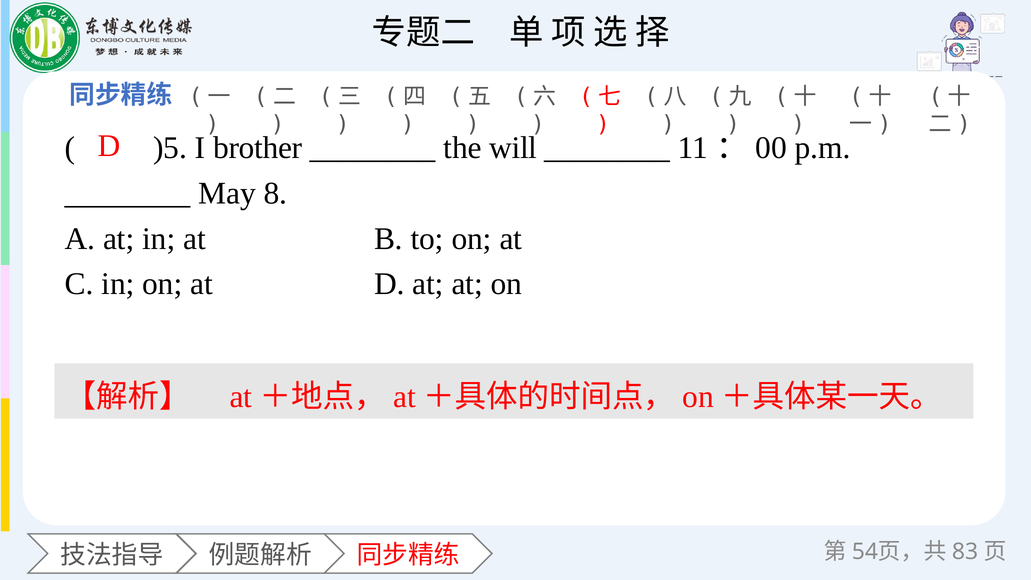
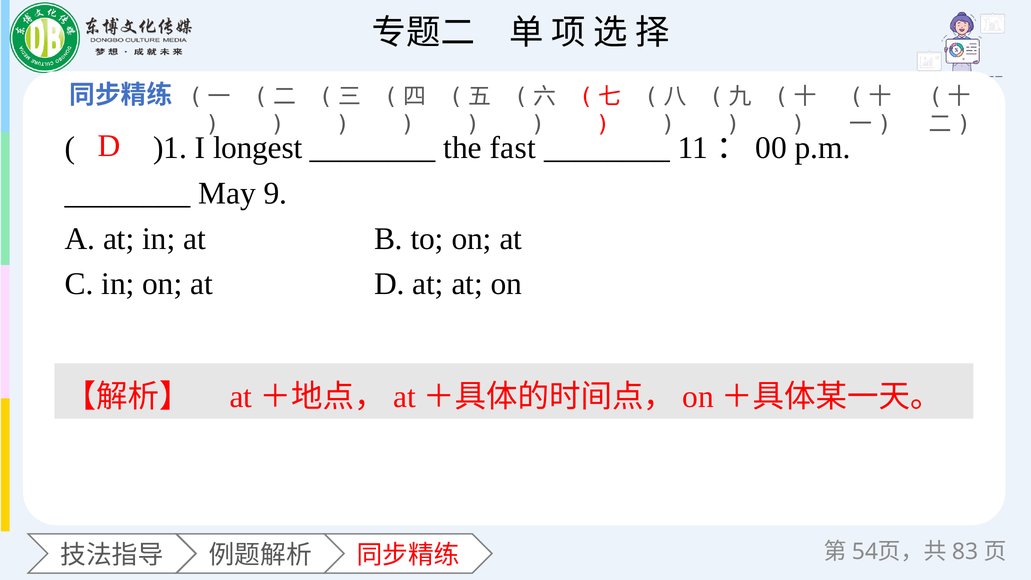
)5: )5 -> )1 (170, 148)
brother: brother -> longest (258, 148)
will: will -> fast (513, 148)
8: 8 -> 9 (275, 193)
